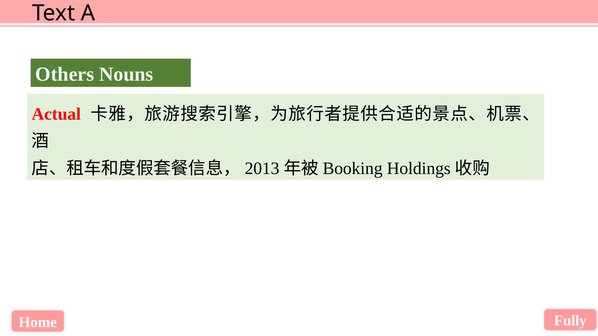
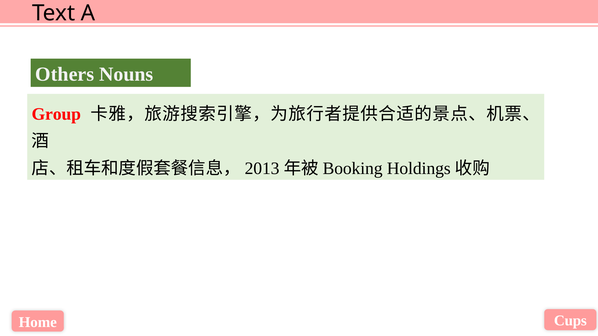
Actual: Actual -> Group (56, 114)
Fully: Fully -> Cups (570, 321)
